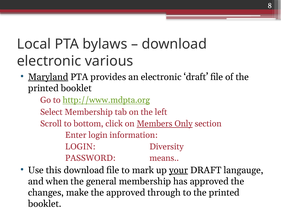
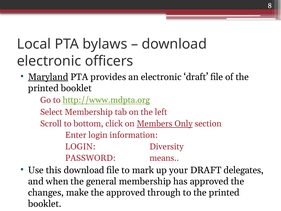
various: various -> officers (109, 61)
your underline: present -> none (179, 170)
langauge: langauge -> delegates (244, 170)
